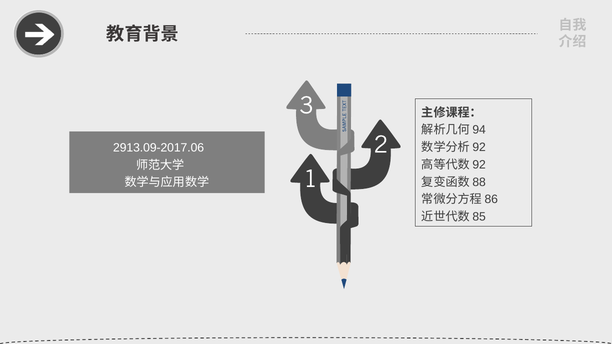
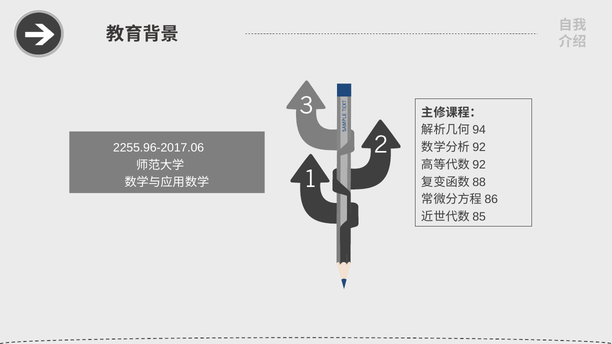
2913.09-2017.06: 2913.09-2017.06 -> 2255.96-2017.06 (159, 148)
